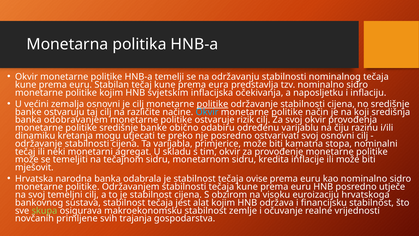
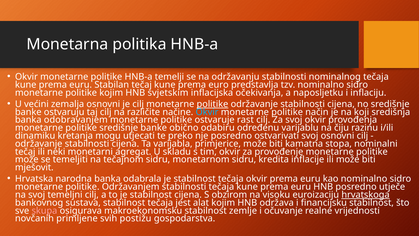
eura: eura -> euro (219, 85)
rizik: rizik -> rast (245, 120)
tečaja ovise: ovise -> okvir (257, 179)
hrvatskoga underline: none -> present (366, 195)
skupa colour: light green -> pink (44, 210)
trajanja: trajanja -> postižu (136, 218)
